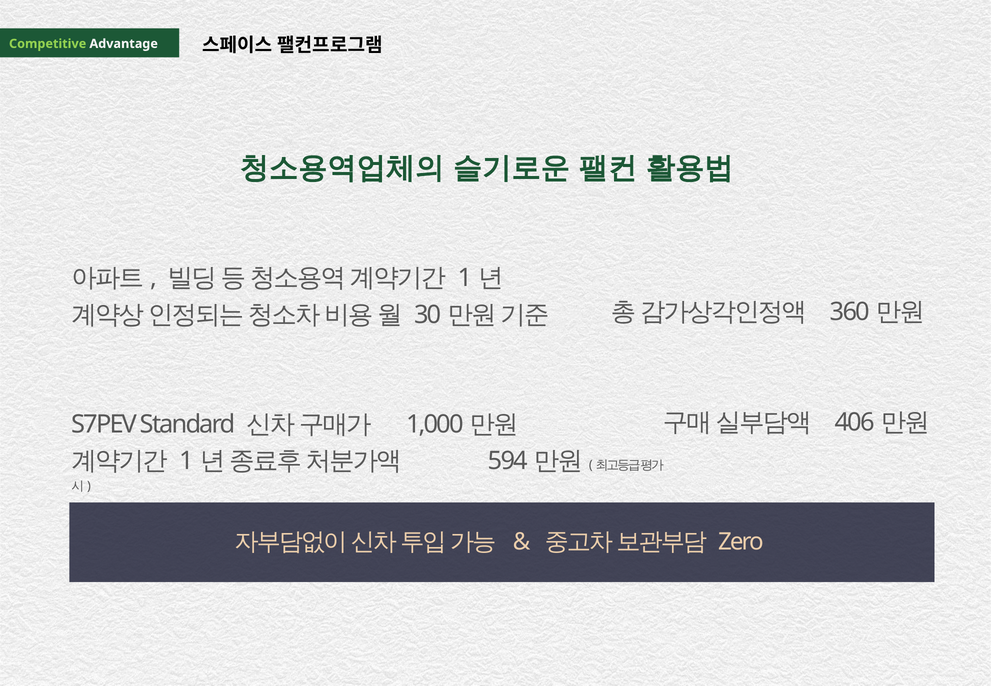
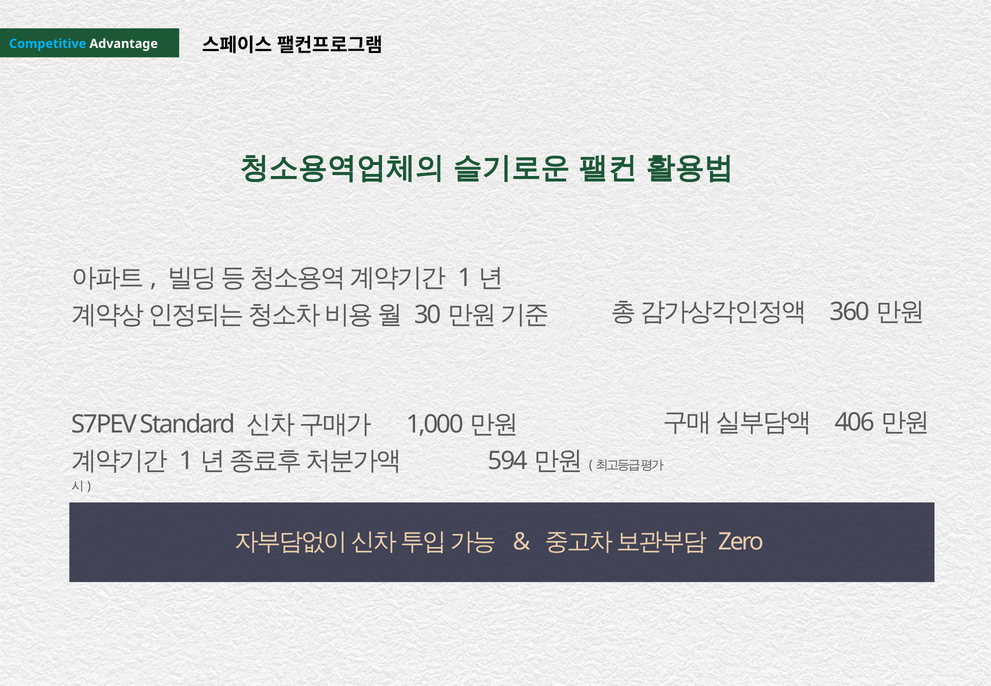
Competitive colour: light green -> light blue (48, 44)
